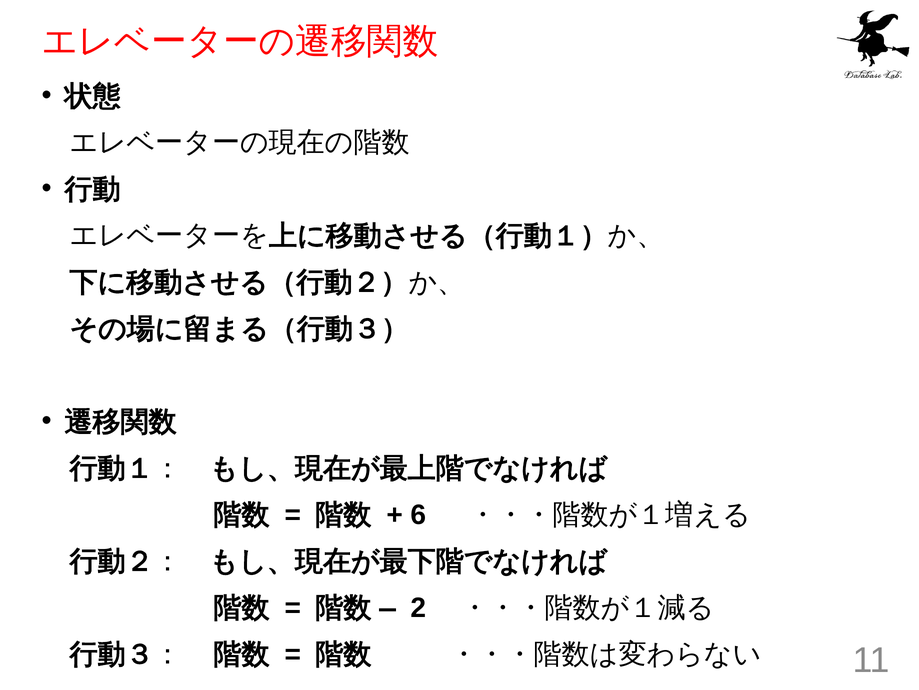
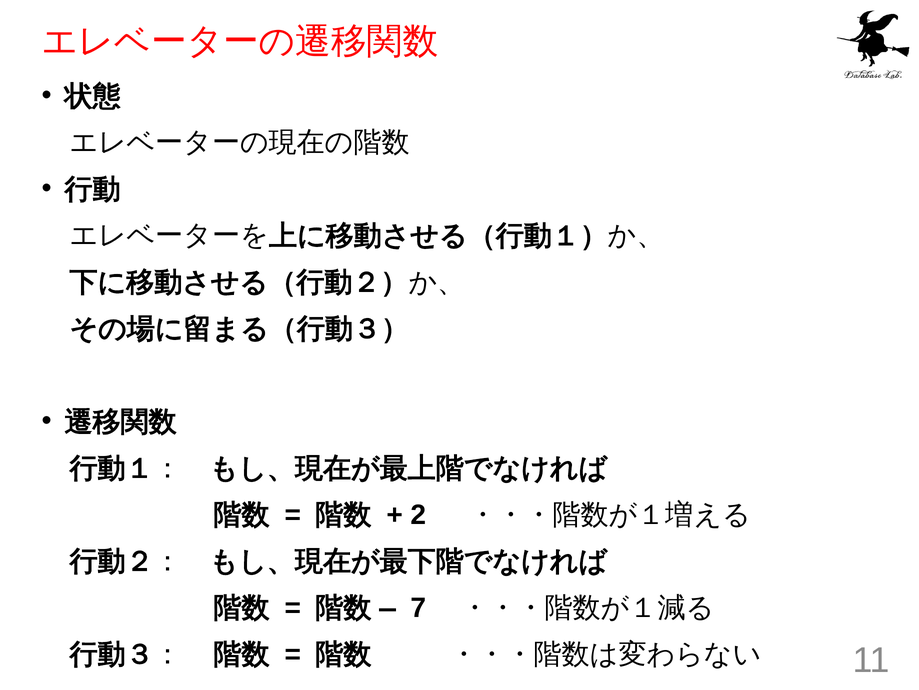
6: 6 -> 2 (418, 514)
2: 2 -> 7 (418, 607)
